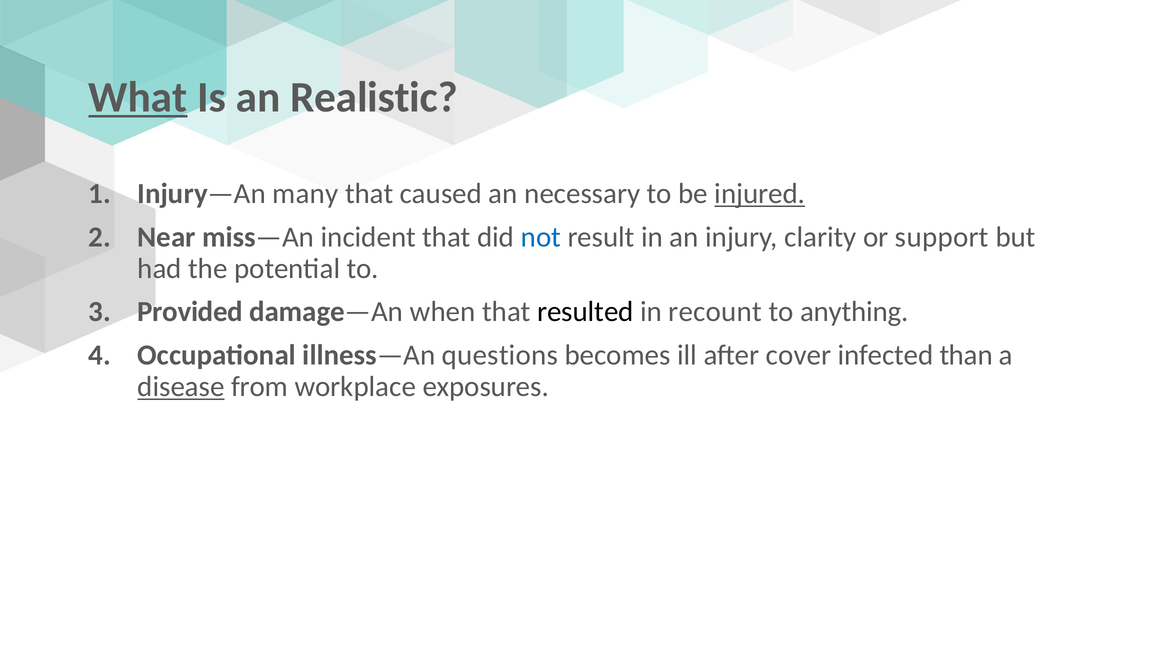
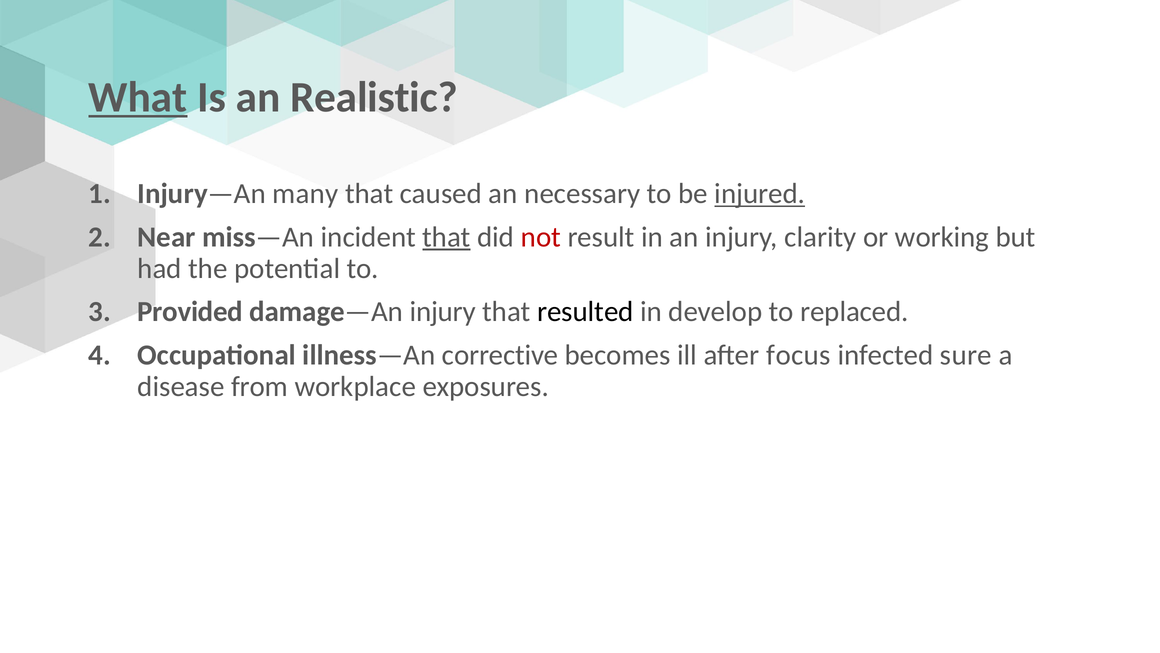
that underline: none -> present (447, 237)
not colour: blue -> red (541, 237)
support: support -> working (942, 237)
damage—An when: when -> injury (443, 312)
recount: recount -> develop (715, 312)
anything: anything -> replaced (854, 312)
questions: questions -> corrective (500, 355)
cover: cover -> focus (798, 355)
than: than -> sure (966, 355)
disease underline: present -> none (181, 386)
